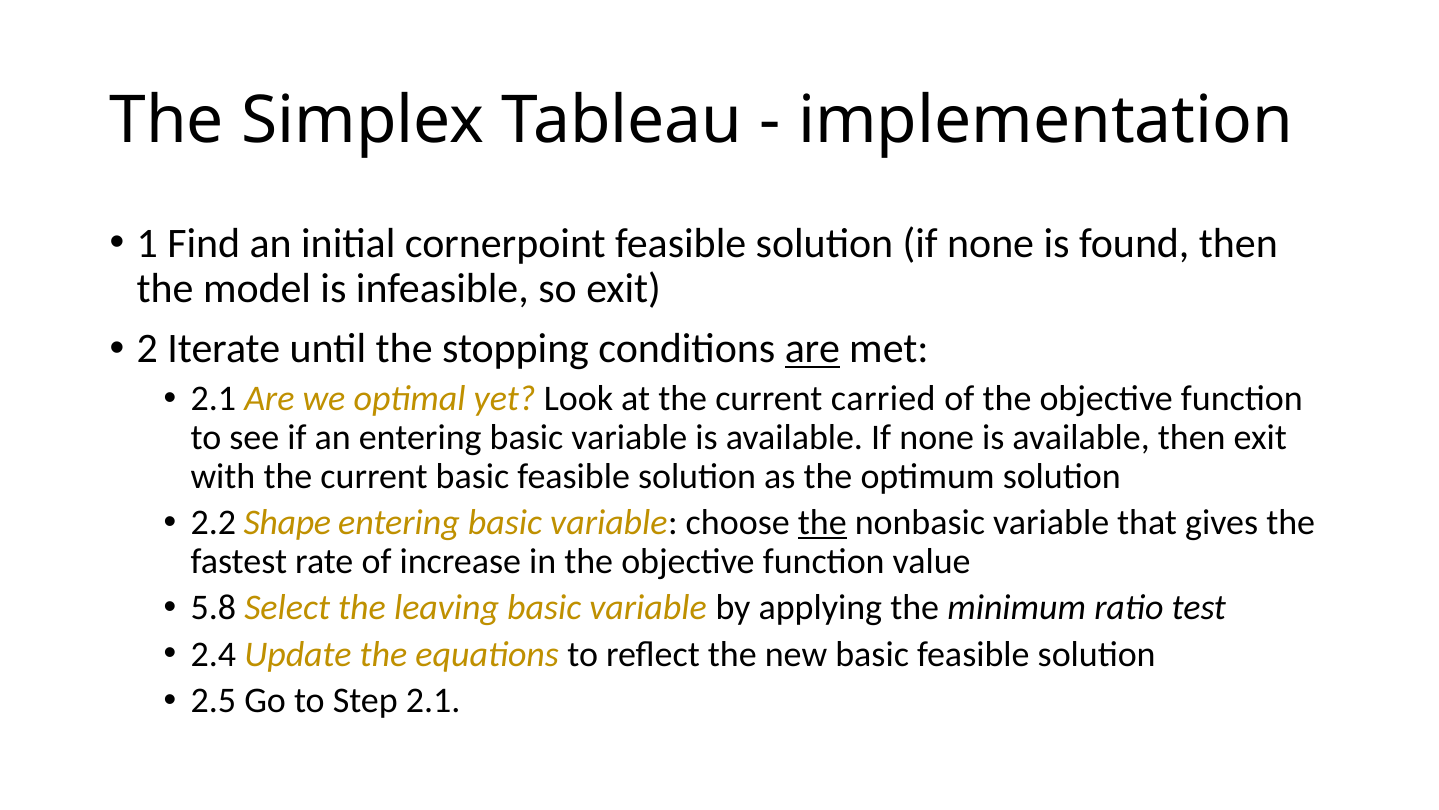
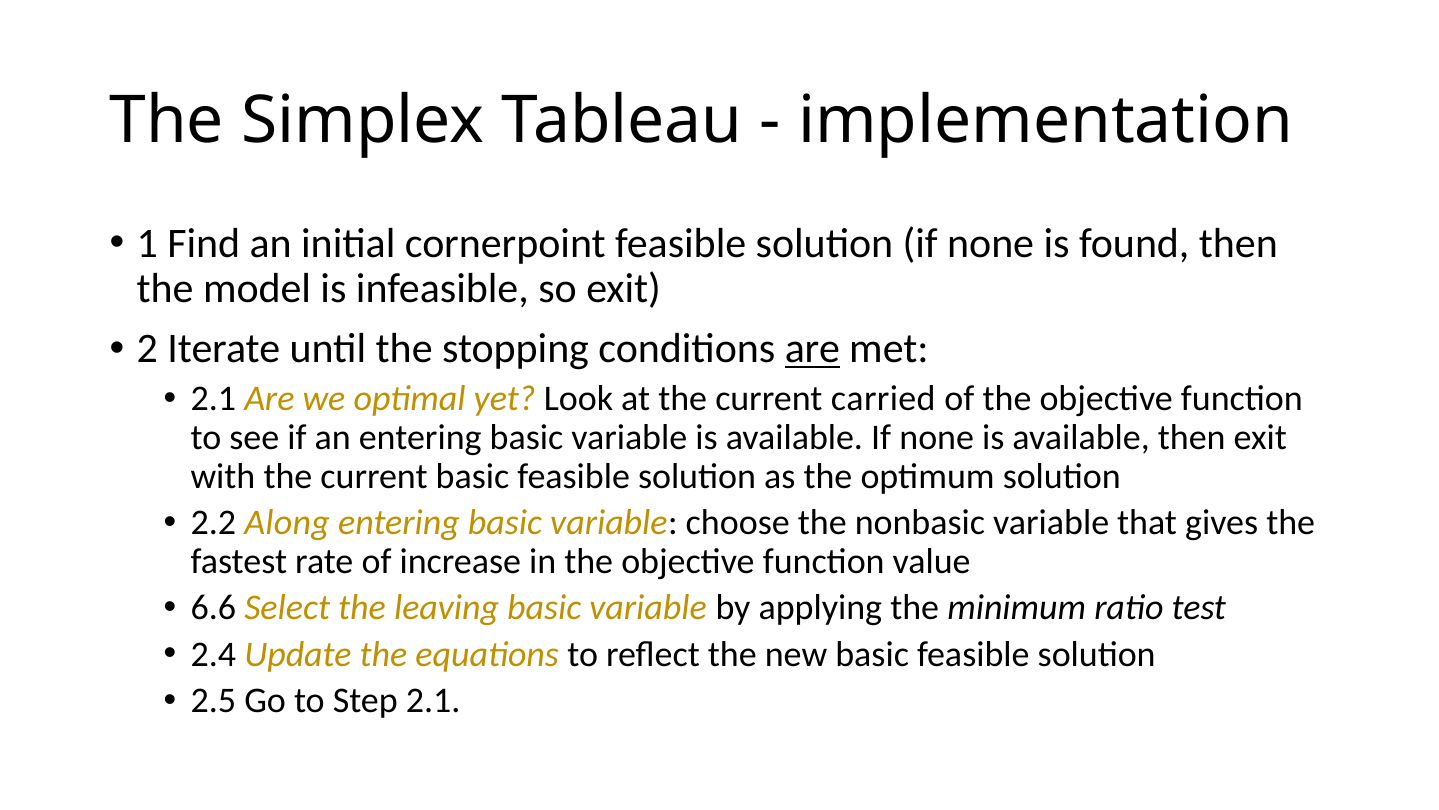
Shape: Shape -> Along (287, 522)
the underline: present -> none (822, 522)
5.8: 5.8 -> 6.6 (213, 607)
